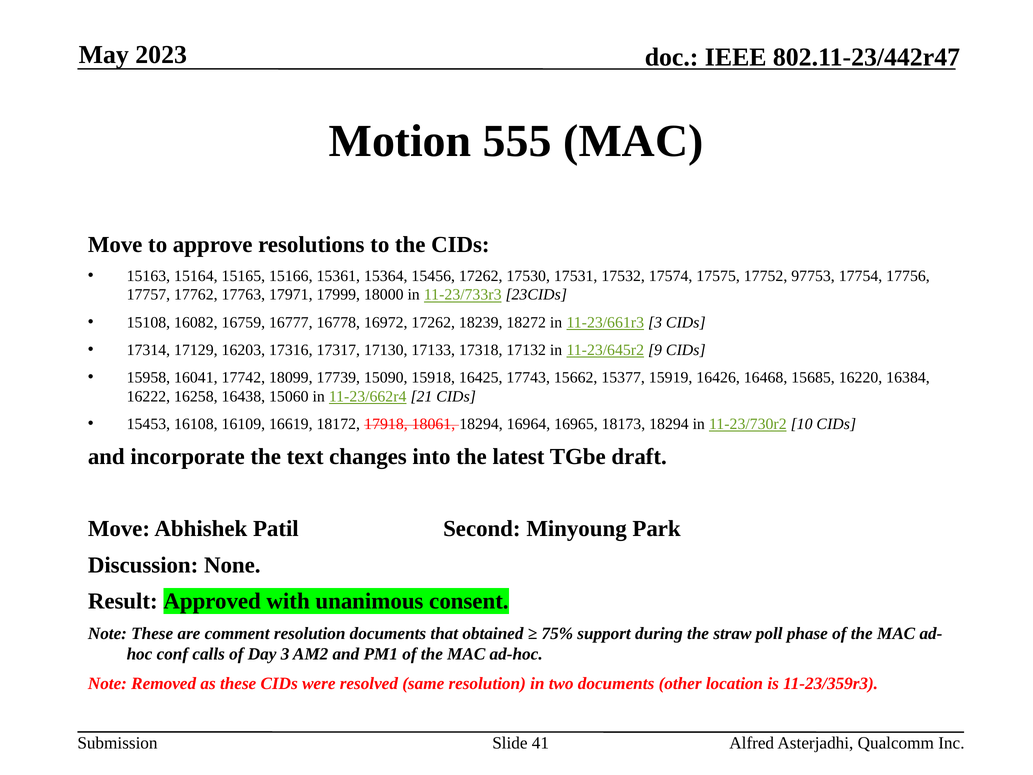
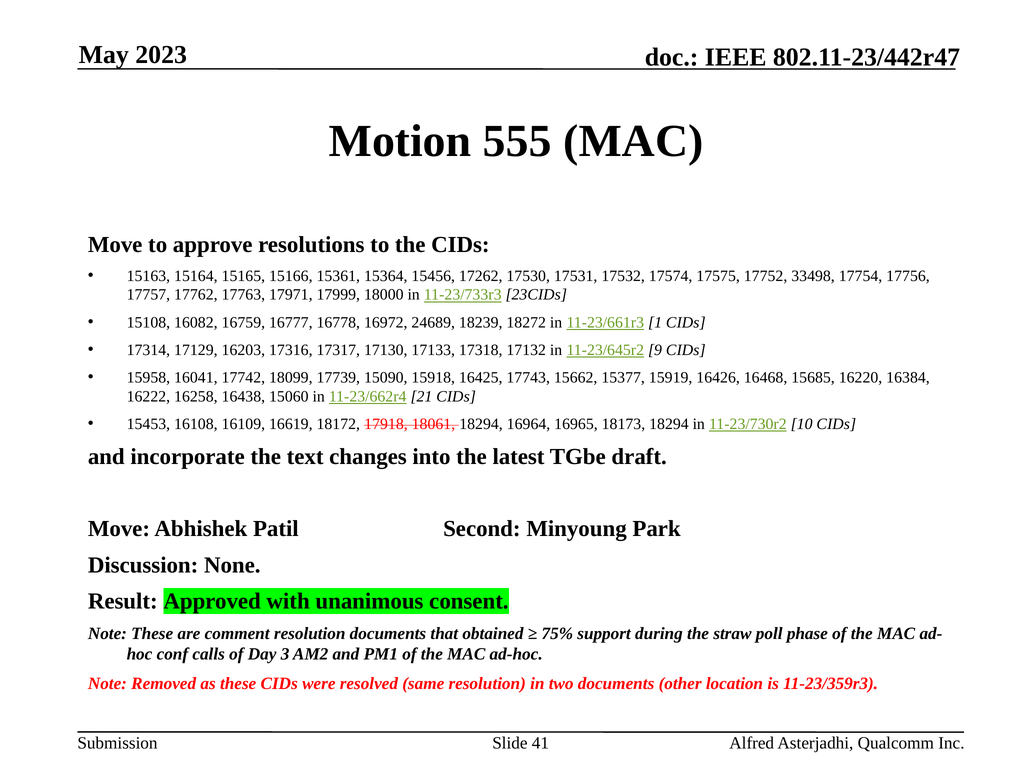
97753: 97753 -> 33498 (813, 276)
16972 17262: 17262 -> 24689 (433, 322)
11-23/661r3 3: 3 -> 1 (655, 322)
